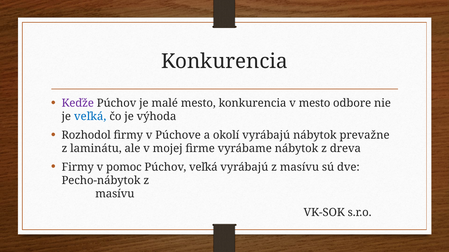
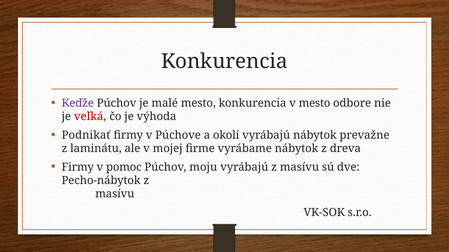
veľká colour: blue -> red (90, 117)
Rozhodol: Rozhodol -> Podnikať (86, 135)
Púchov veľká: veľká -> moju (203, 167)
